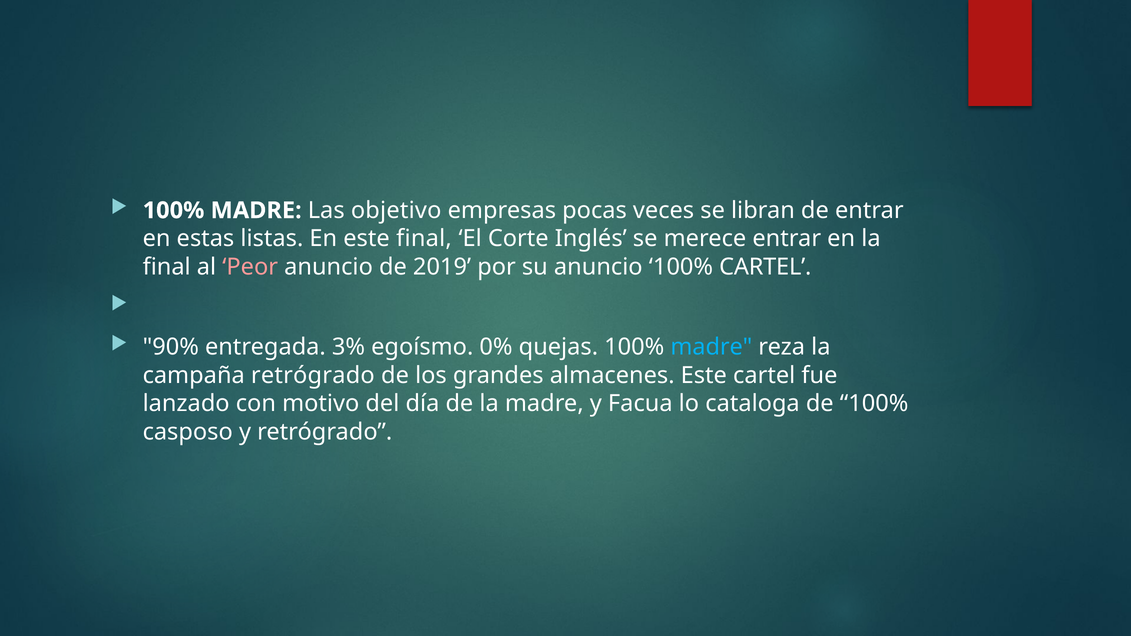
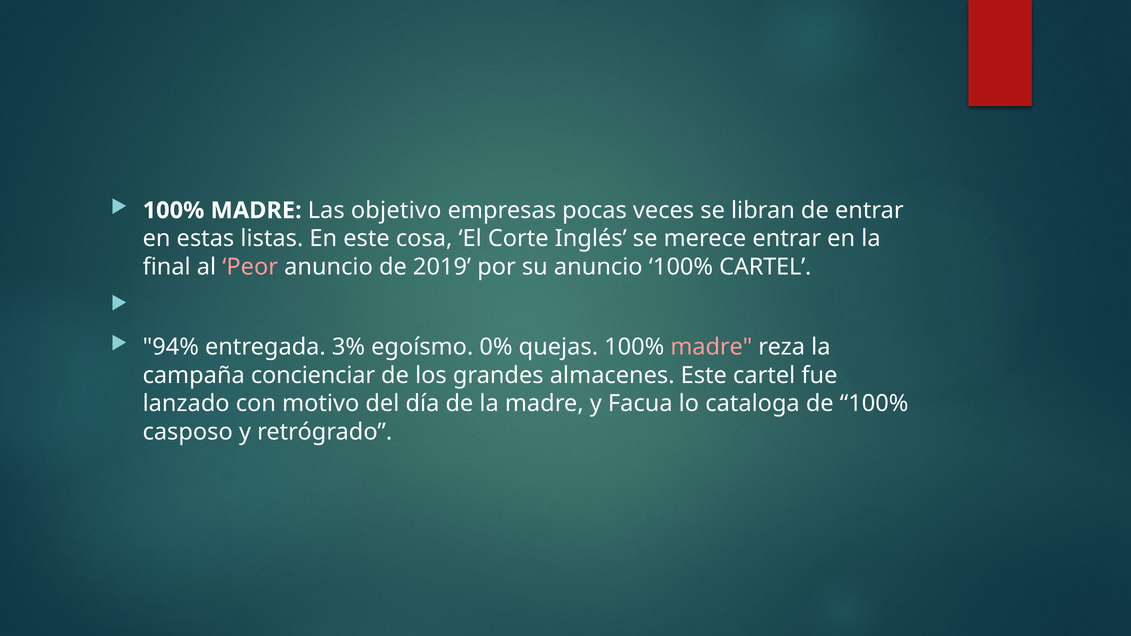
este final: final -> cosa (424, 239)
90%: 90% -> 94% (171, 347)
madre colour: light blue -> pink (711, 347)
campaña retrógrado: retrógrado -> concienciar (313, 375)
